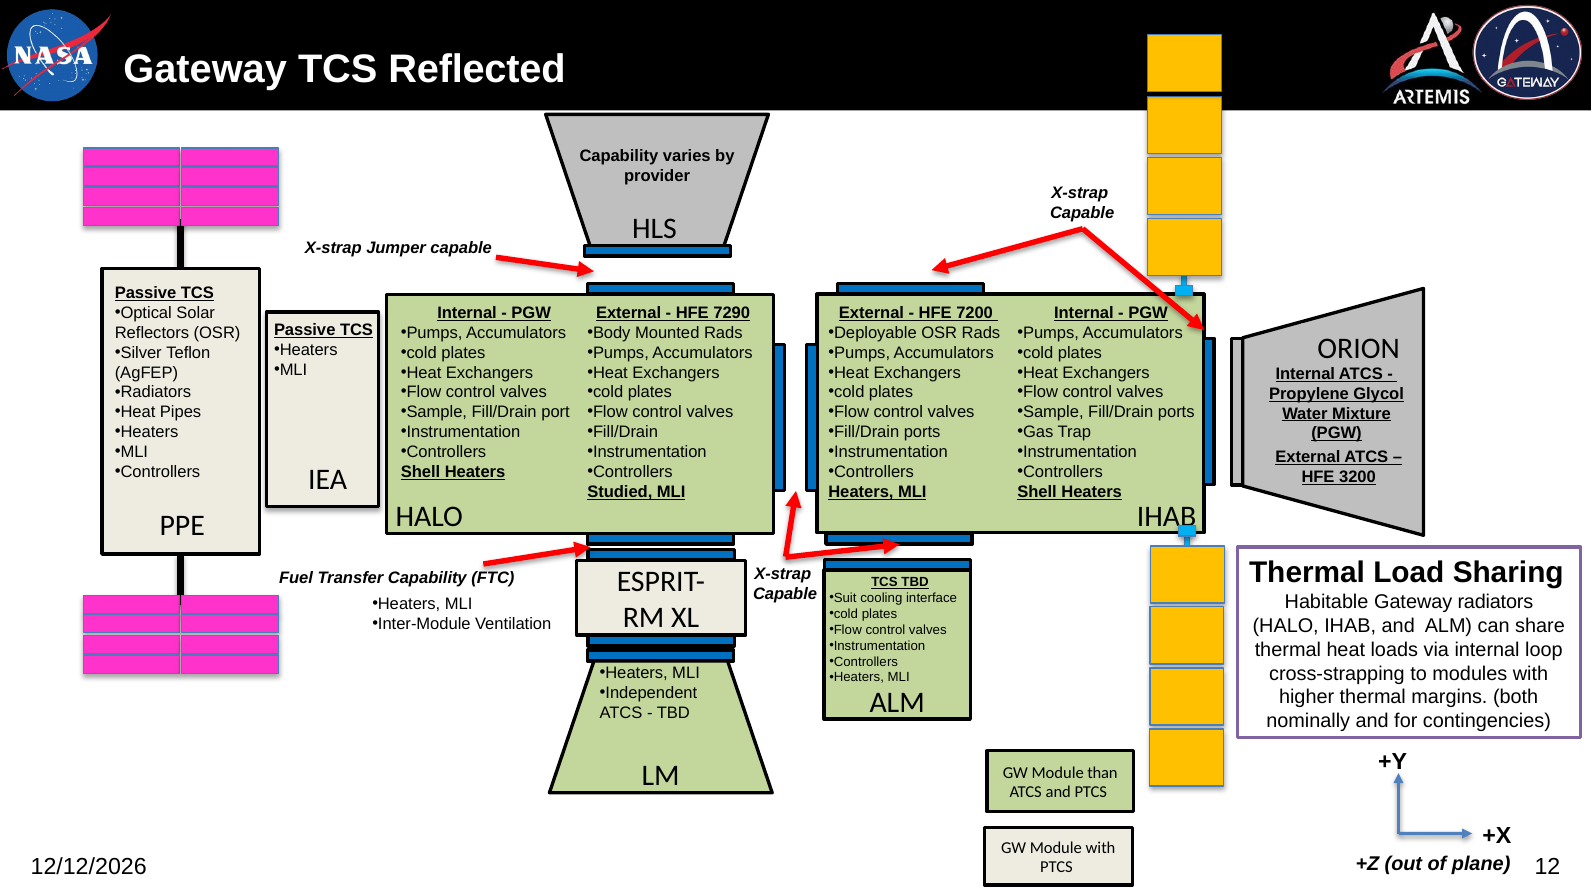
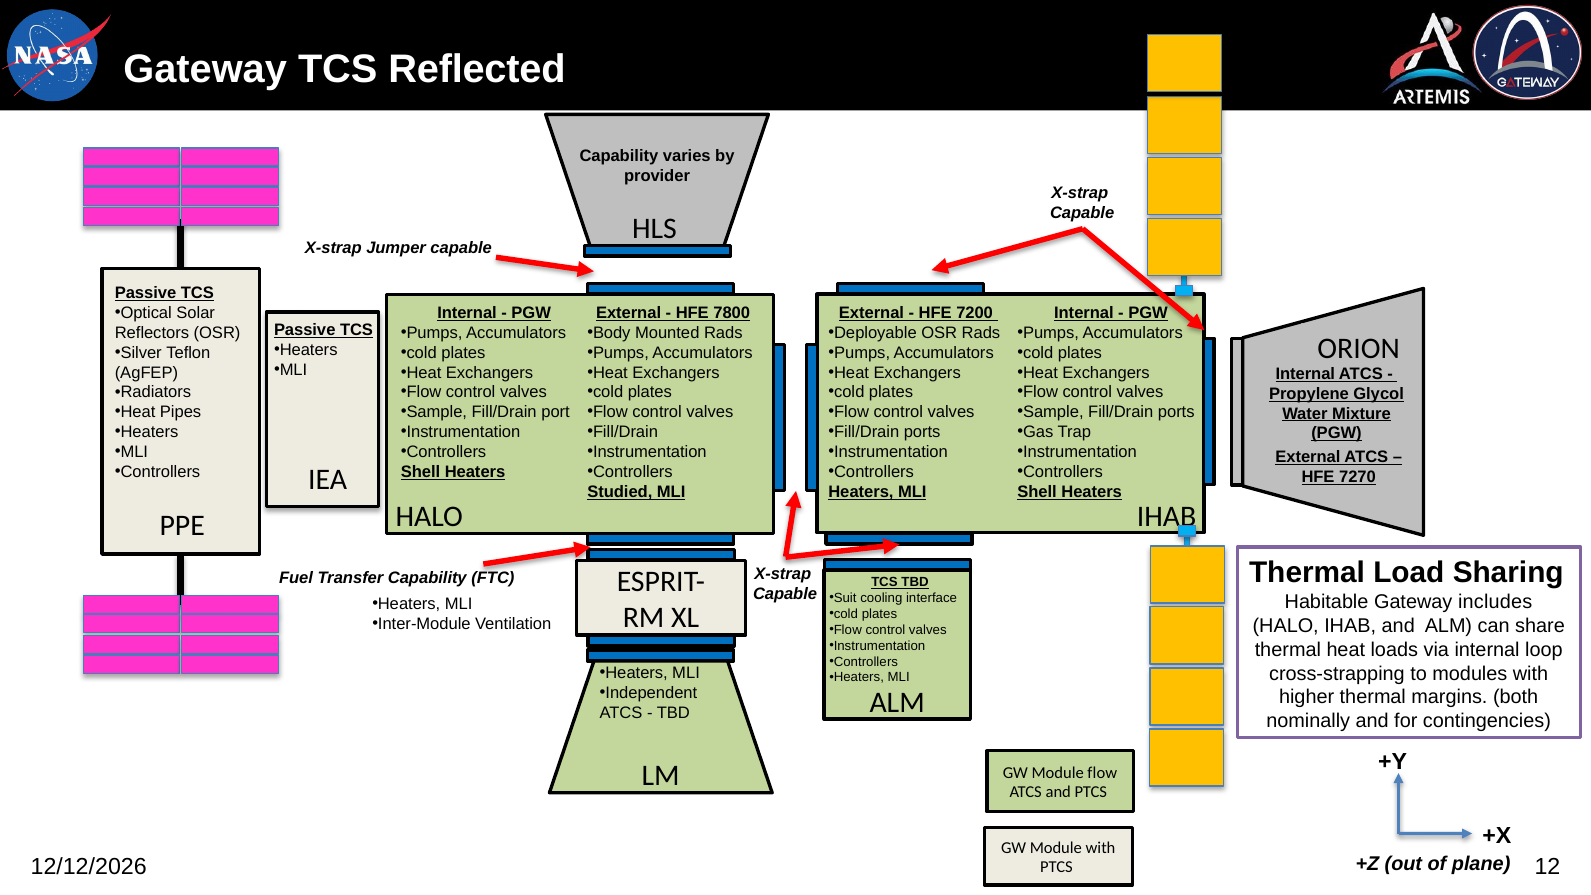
7290: 7290 -> 7800 (732, 313)
3200: 3200 -> 7270 (1357, 477)
Gateway radiators: radiators -> includes (1495, 602)
Module than: than -> flow (1102, 773)
